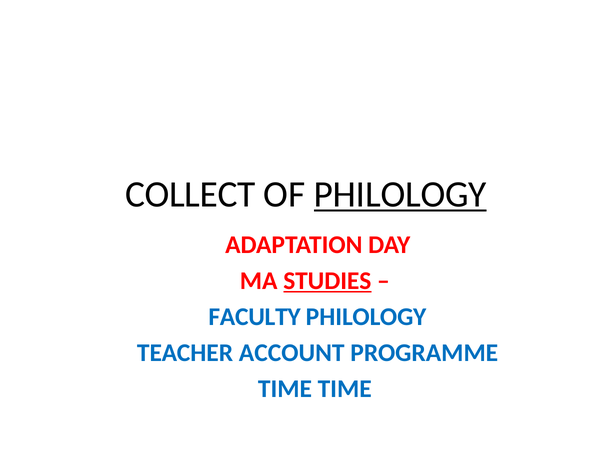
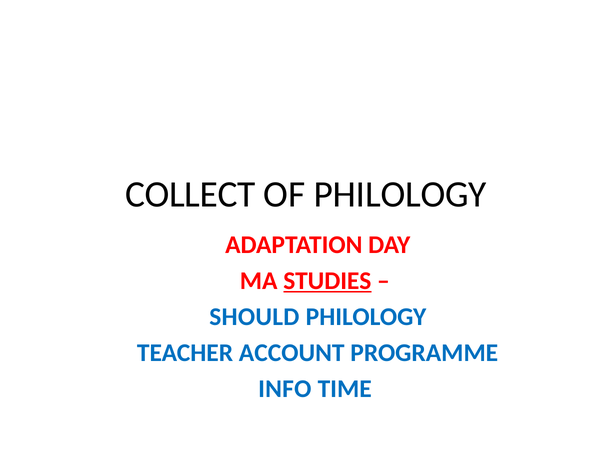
PHILOLOGY underline: present -> none (400, 194)
FACULTY: FACULTY -> SHOULD (254, 317)
TIME: TIME -> INFO (285, 389)
